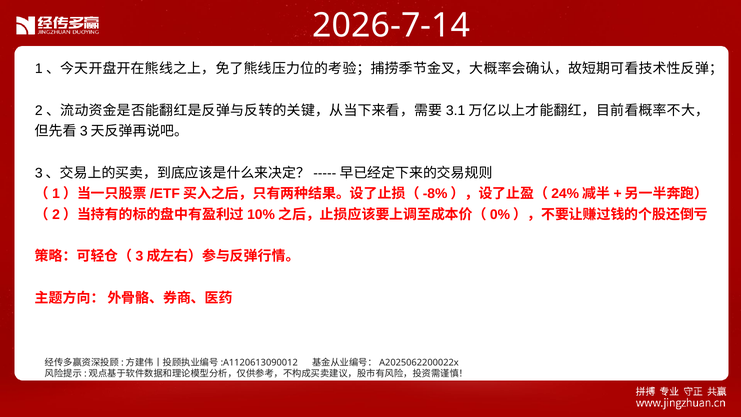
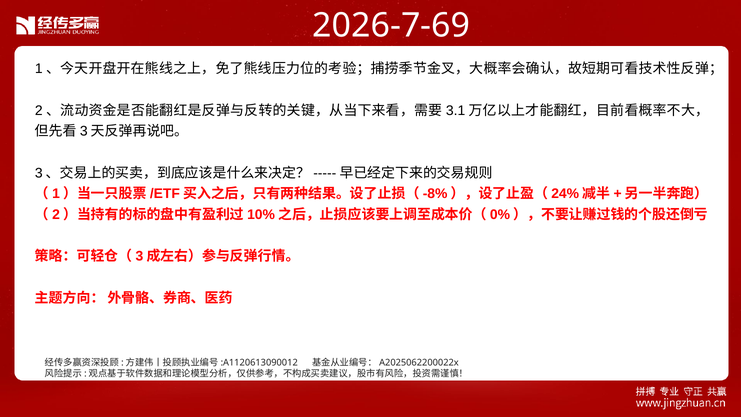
2026-7-14: 2026-7-14 -> 2026-7-69 (391, 25)
